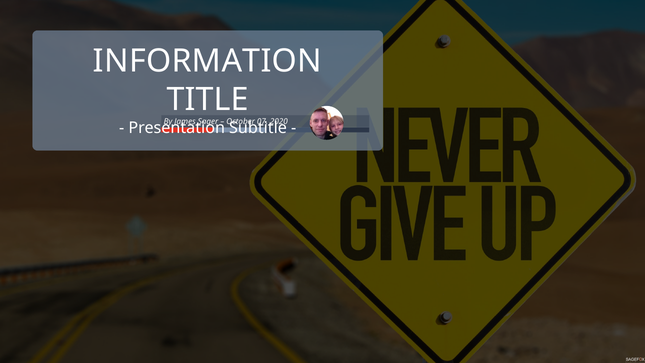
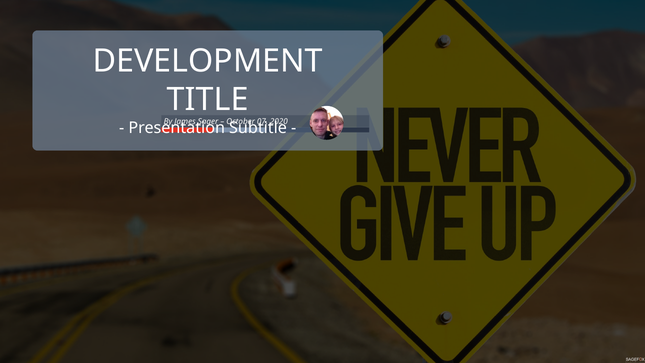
INFORMATION: INFORMATION -> DEVELOPMENT (208, 61)
